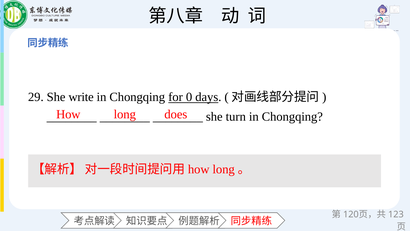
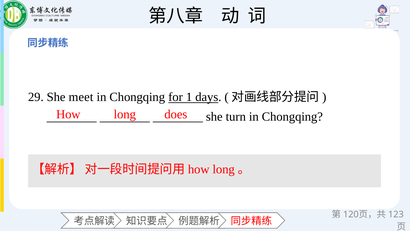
write: write -> meet (81, 97)
0: 0 -> 1 (189, 97)
